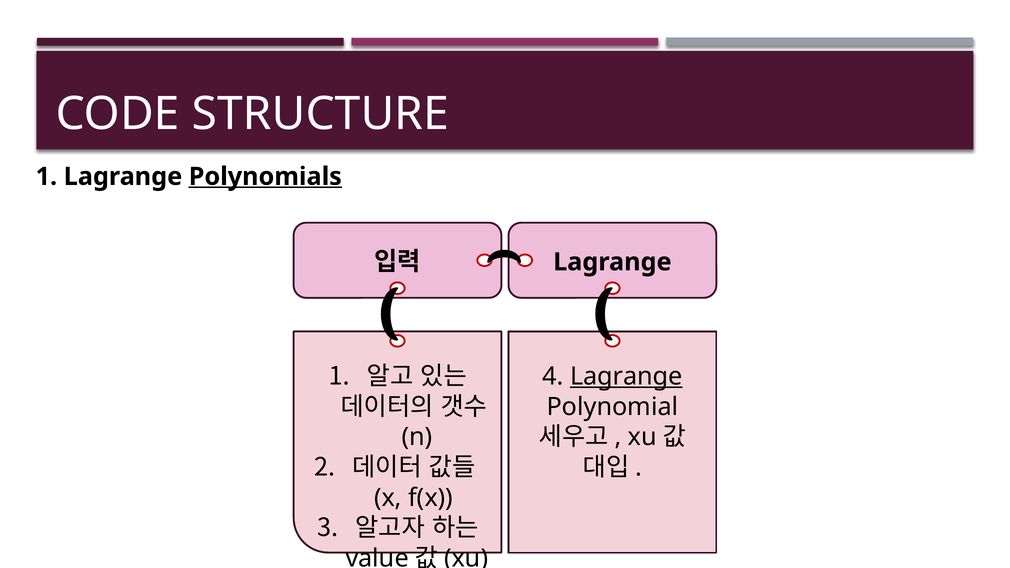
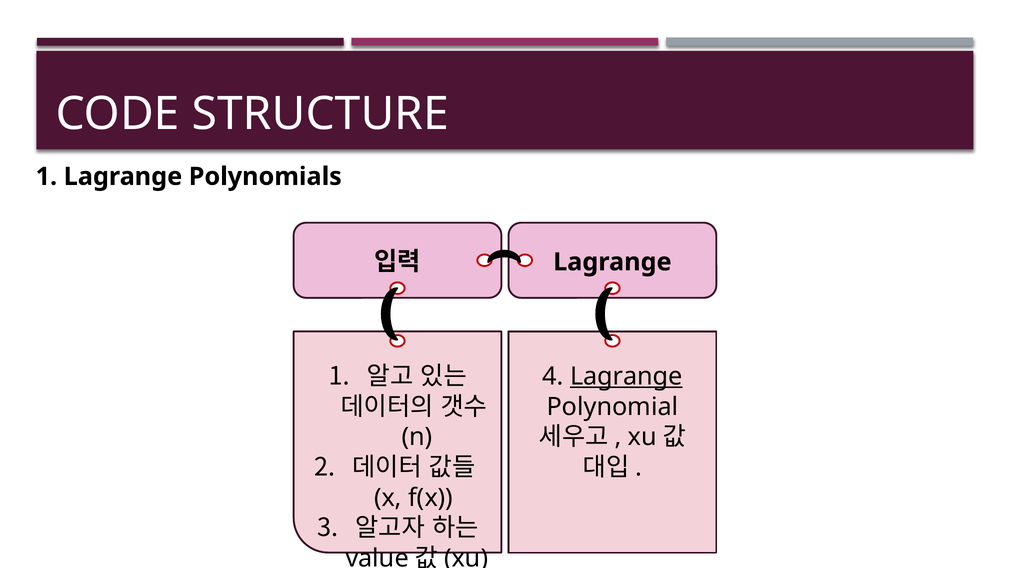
Polynomials underline: present -> none (265, 177)
